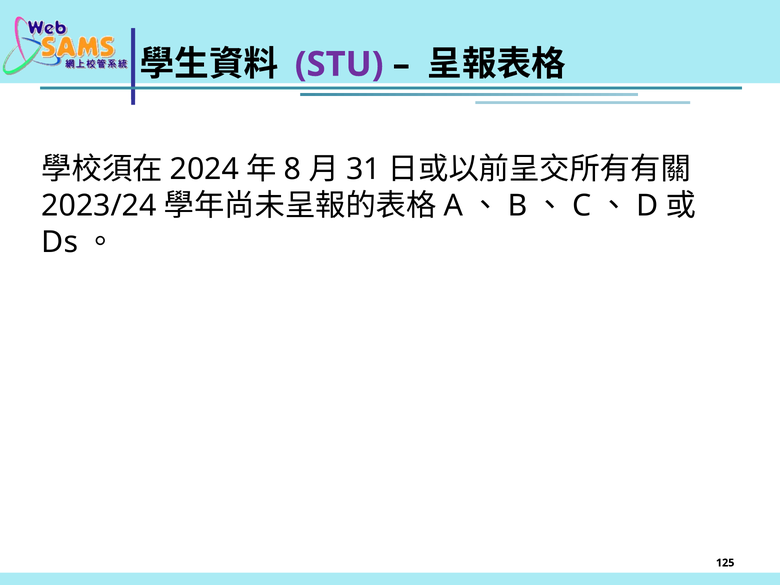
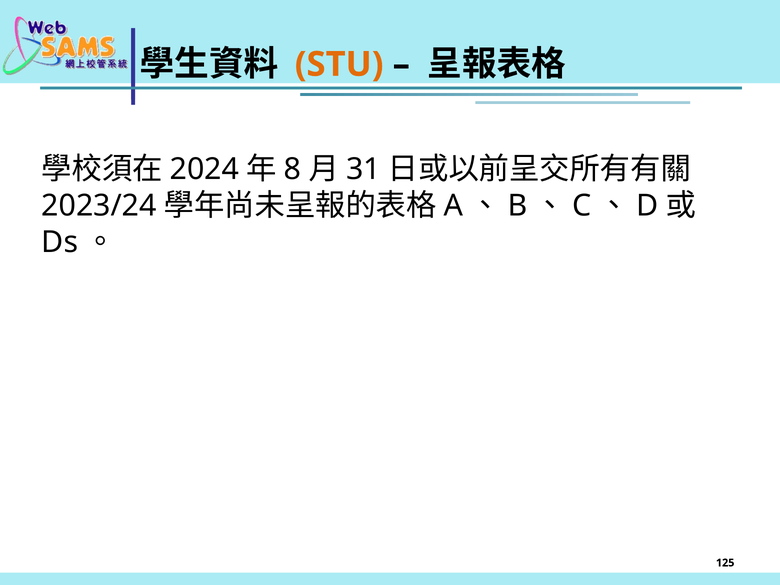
STU colour: purple -> orange (339, 64)
